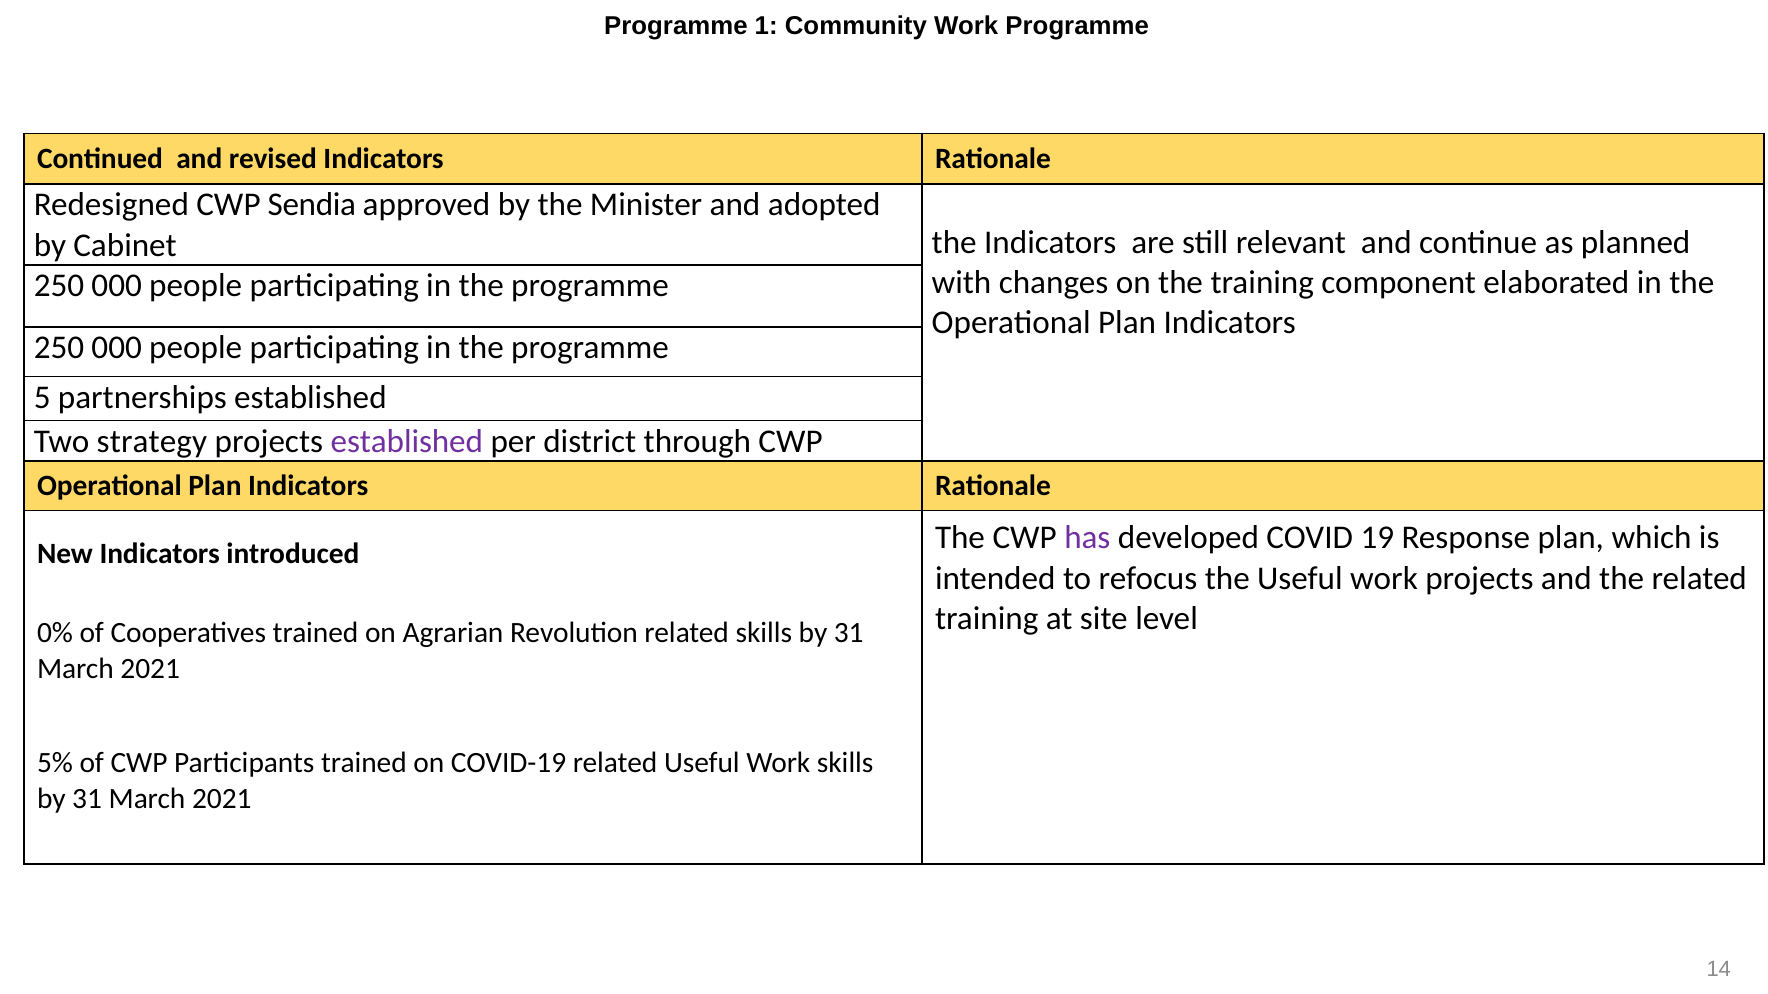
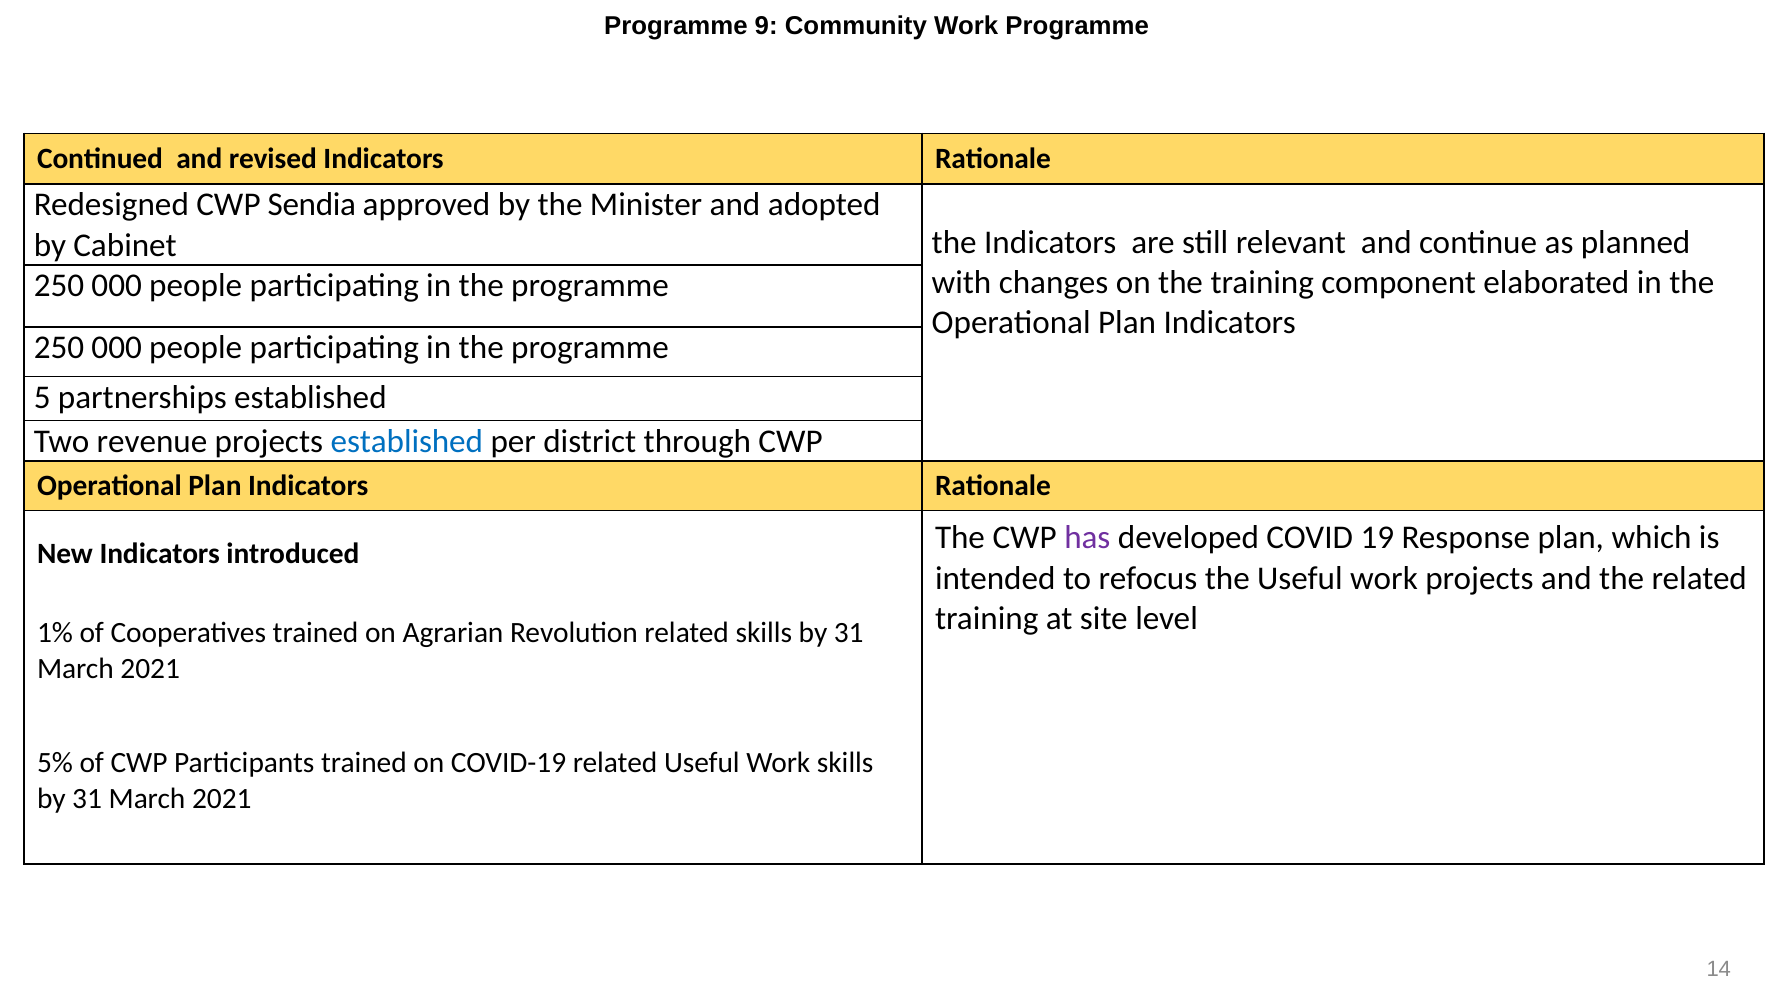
1: 1 -> 9 (766, 26)
strategy: strategy -> revenue (152, 441)
established colour: purple -> blue (407, 441)
0%: 0% -> 1% (55, 634)
